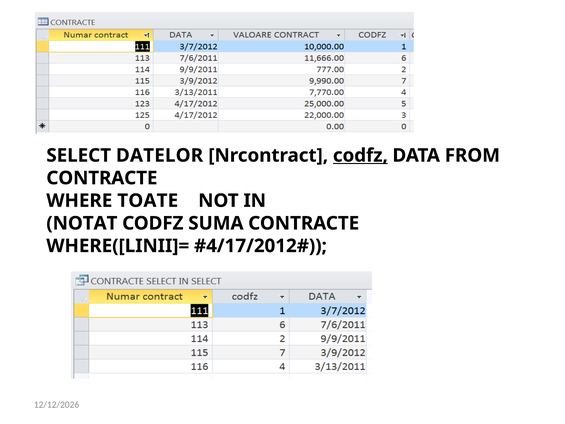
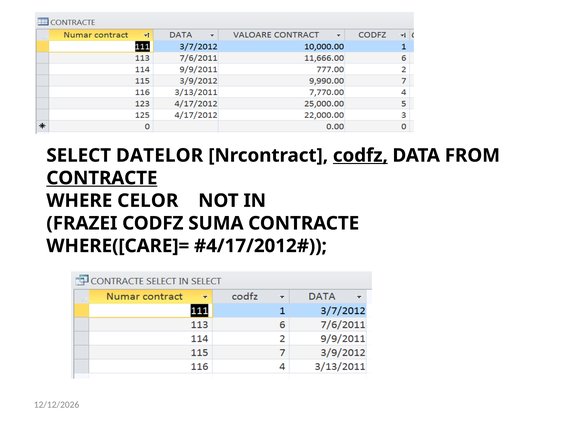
CONTRACTE underline: none -> present (102, 178)
TOATE: TOATE -> CELOR (148, 201)
NOTAT: NOTAT -> FRAZEI (82, 223)
WHERE([LINII]=: WHERE([LINII]= -> WHERE([CARE]= (118, 246)
